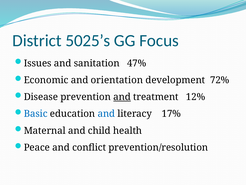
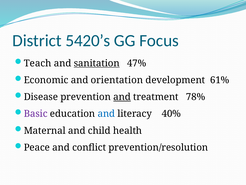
5025’s: 5025’s -> 5420’s (88, 41)
Issues: Issues -> Teach (38, 63)
sanitation underline: none -> present (97, 63)
72%: 72% -> 61% (220, 80)
12%: 12% -> 78% (196, 97)
Basic colour: blue -> purple (36, 114)
17%: 17% -> 40% (171, 114)
